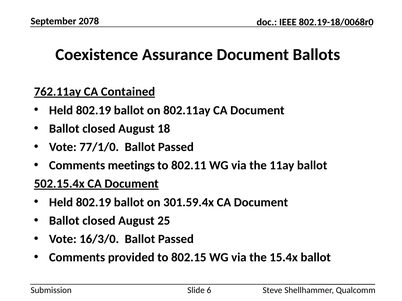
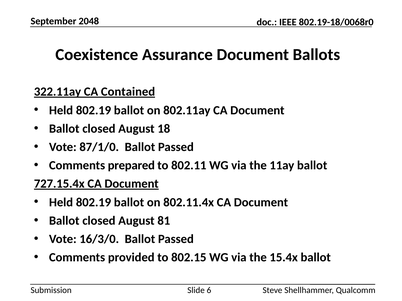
2078: 2078 -> 2048 (89, 21)
762.11ay: 762.11ay -> 322.11ay (58, 92)
77/1/0: 77/1/0 -> 87/1/0 (99, 147)
meetings: meetings -> prepared (131, 166)
502.15.4x: 502.15.4x -> 727.15.4x (59, 184)
301.59.4x: 301.59.4x -> 802.11.4x (189, 203)
25: 25 -> 81 (164, 221)
